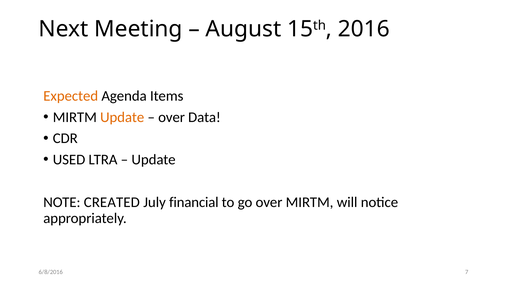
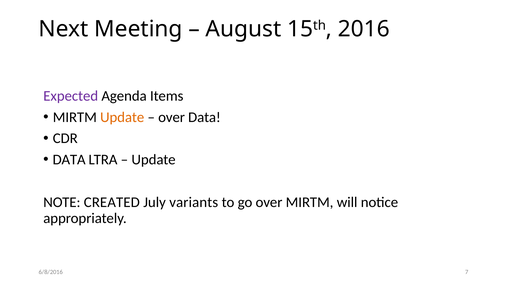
Expected colour: orange -> purple (71, 96)
USED: USED -> DATA (69, 160)
financial: financial -> variants (194, 202)
